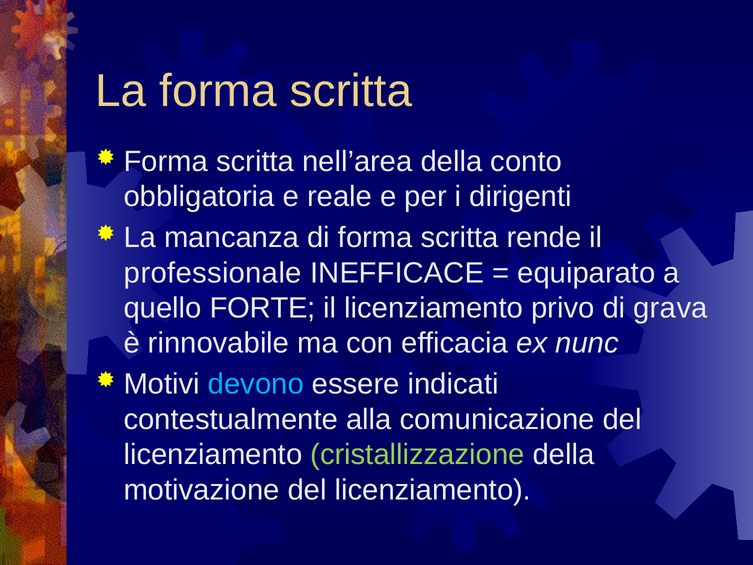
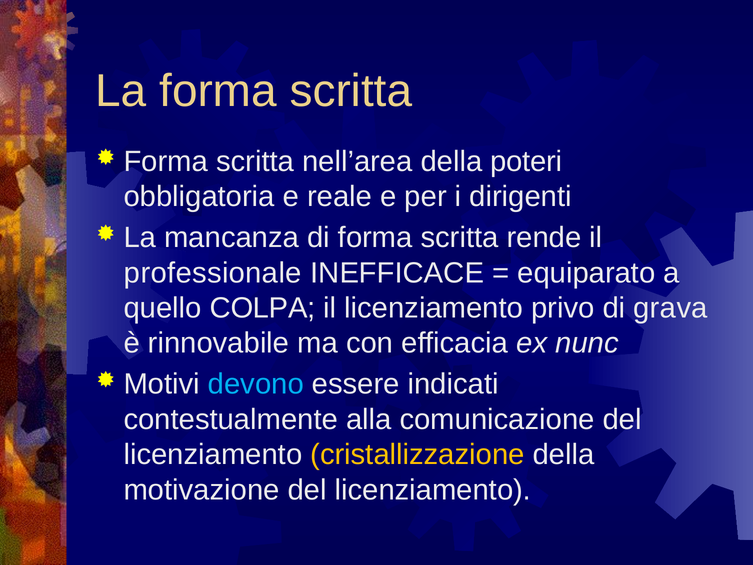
conto: conto -> poteri (526, 161)
FORTE: FORTE -> COLPA (263, 308)
cristallizzazione colour: light green -> yellow (417, 454)
